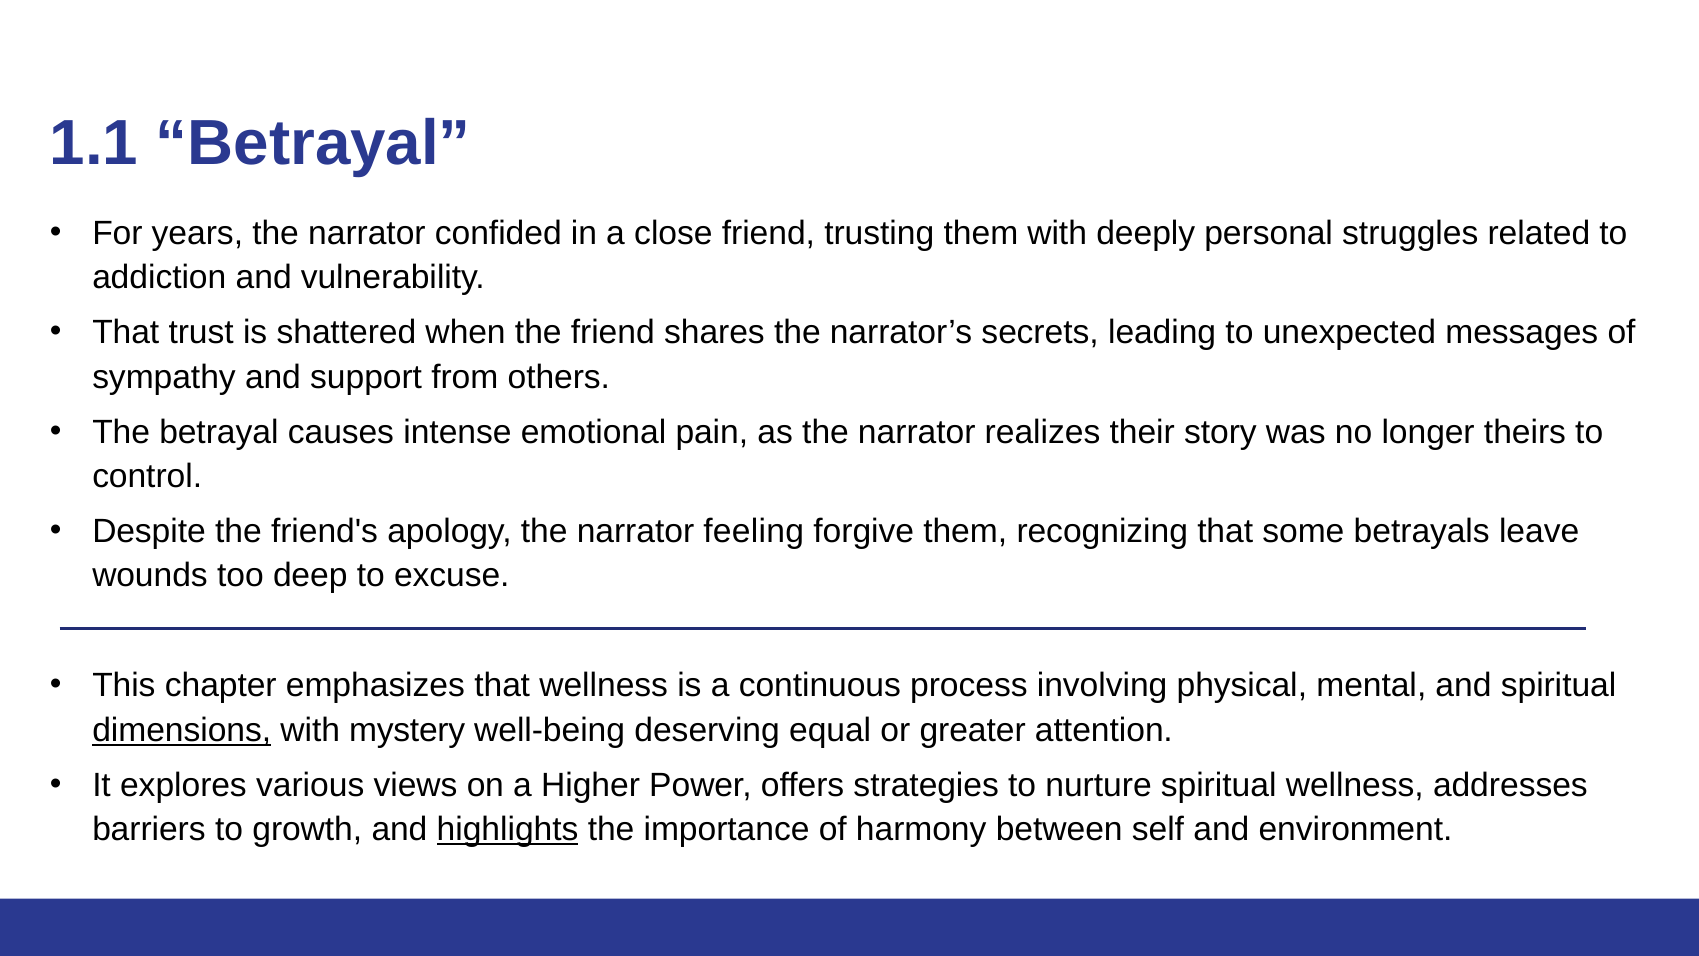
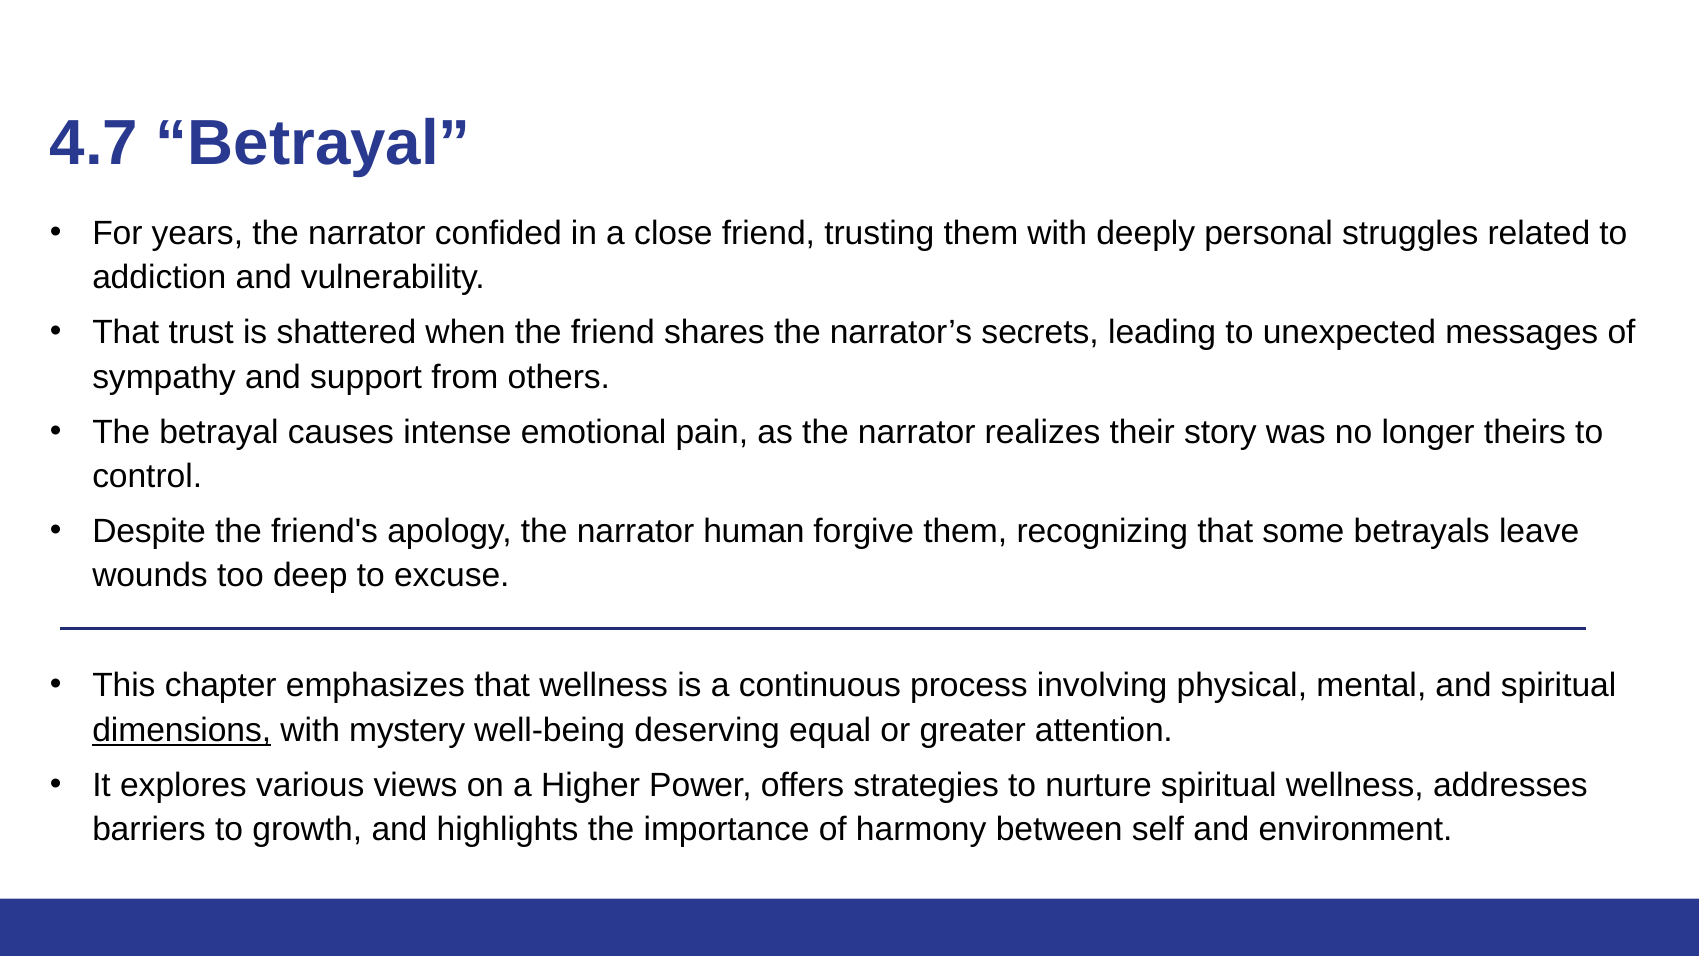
1.1: 1.1 -> 4.7 (94, 143)
feeling: feeling -> human (754, 531)
highlights underline: present -> none (508, 829)
